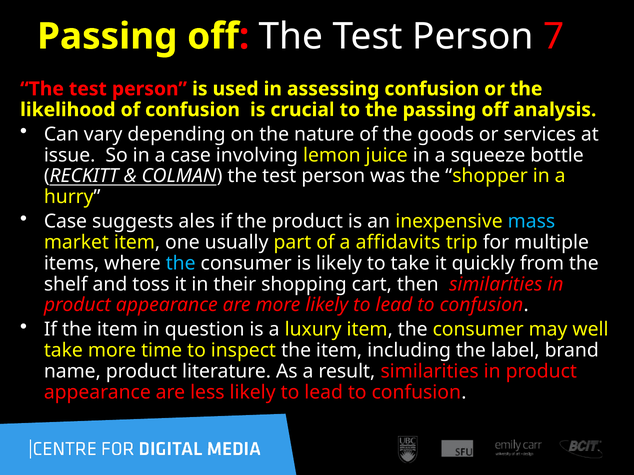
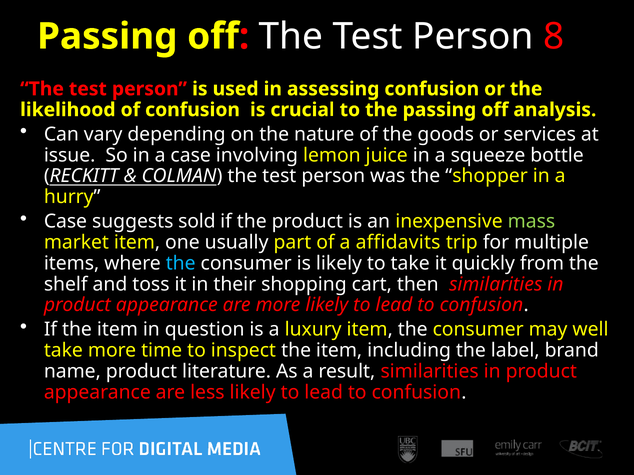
7: 7 -> 8 (554, 36)
ales: ales -> sold (197, 222)
mass colour: light blue -> light green (531, 222)
